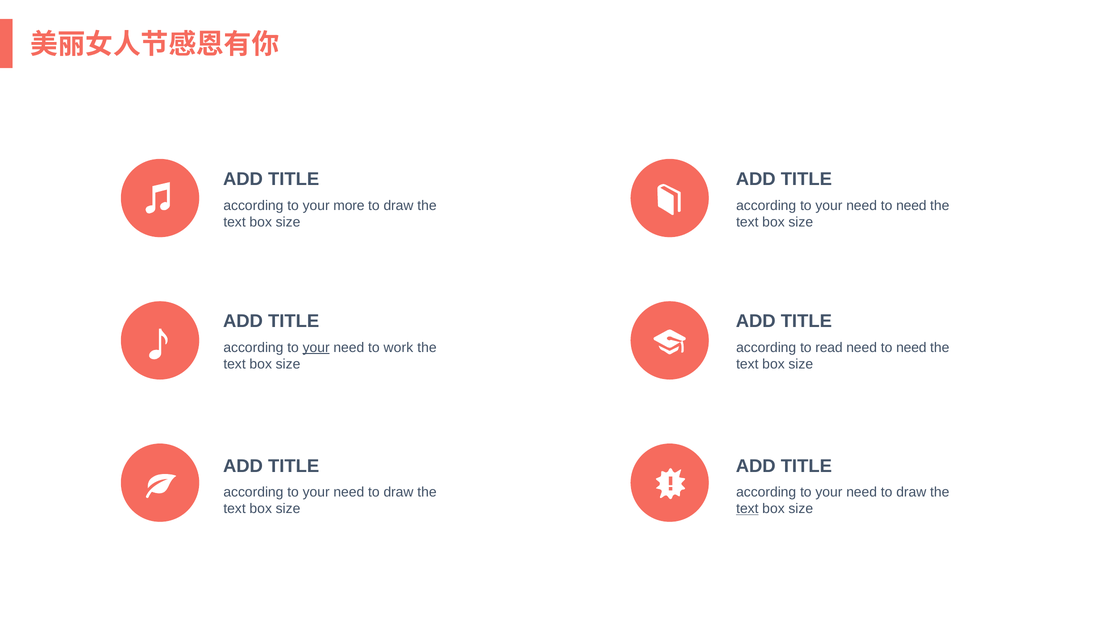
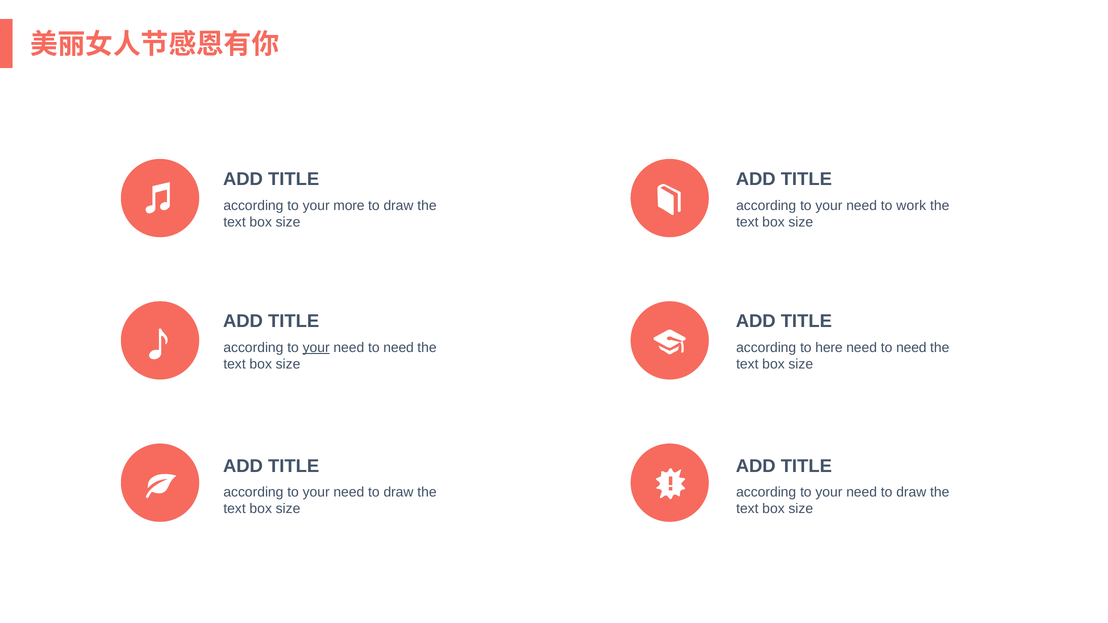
your need to need: need -> work (911, 206)
work: work -> need (399, 348)
read: read -> here (829, 348)
text underline: present -> none (747, 509)
